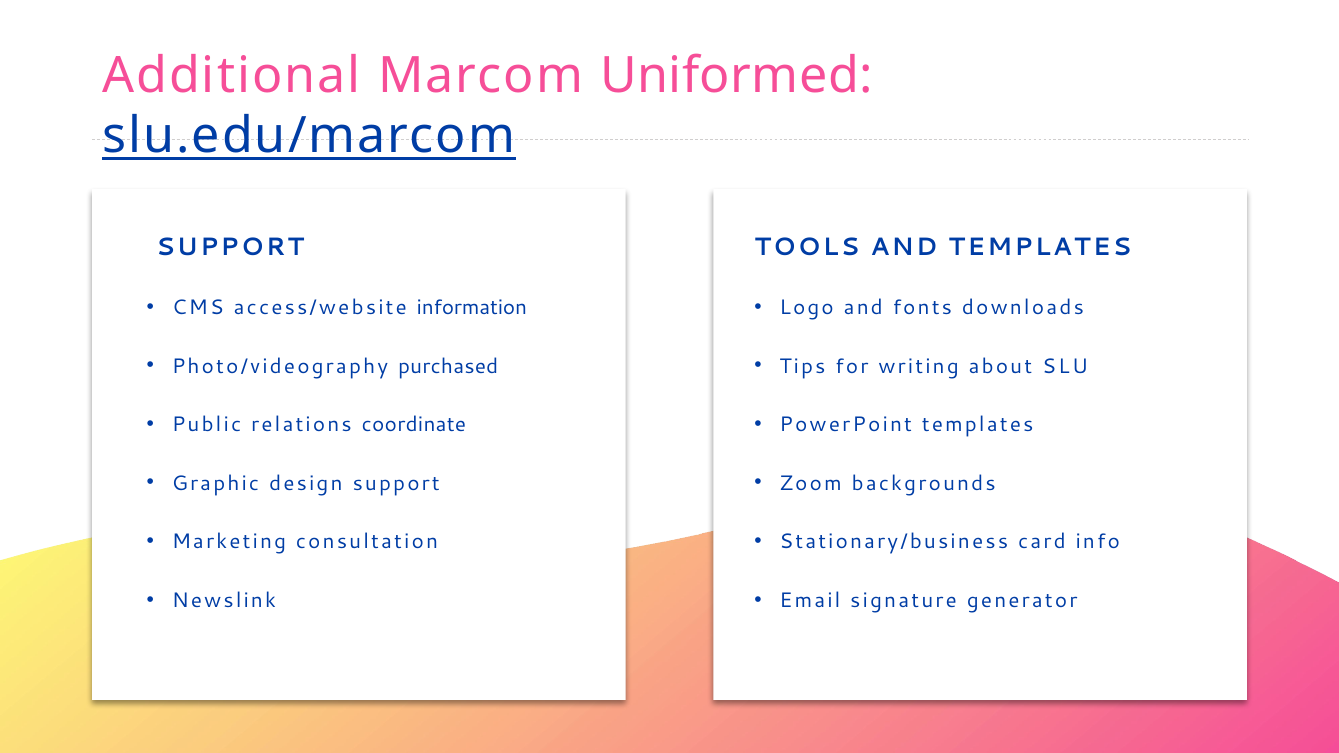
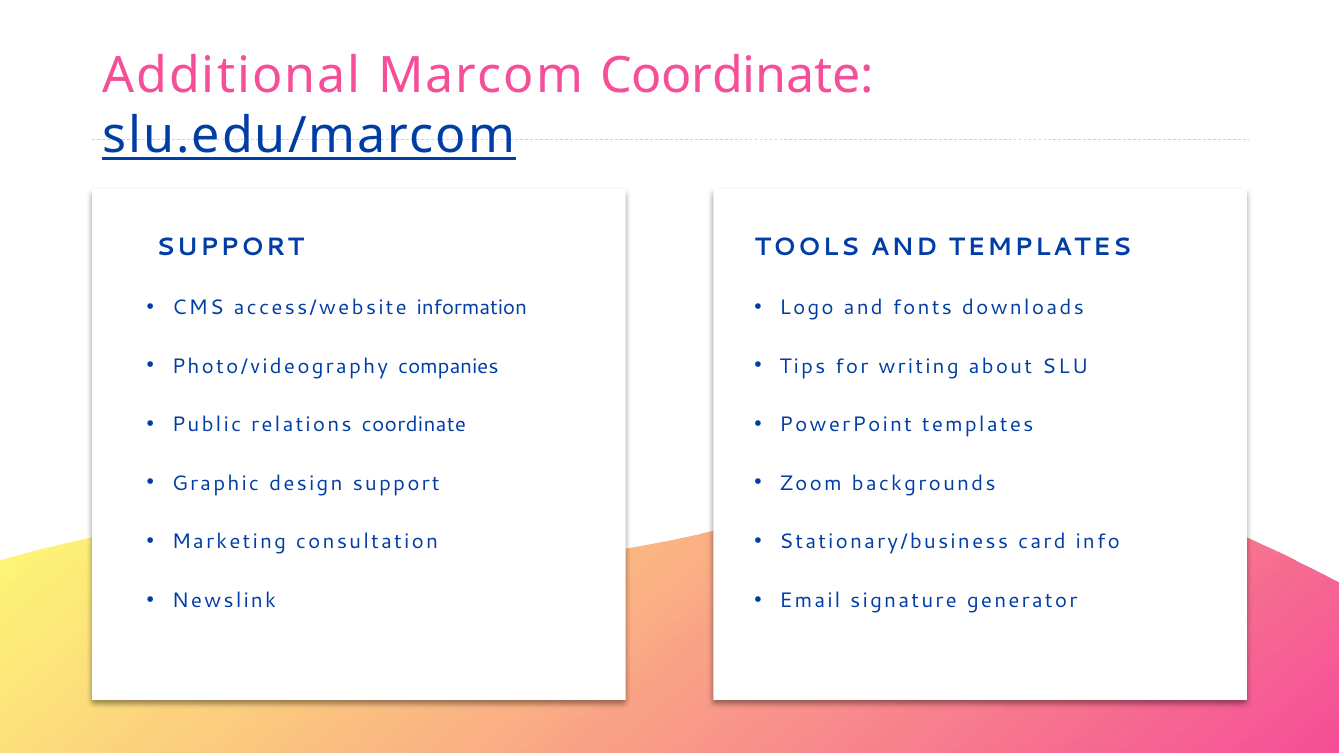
Marcom Uniformed: Uniformed -> Coordinate (737, 76)
purchased: purchased -> companies (448, 366)
